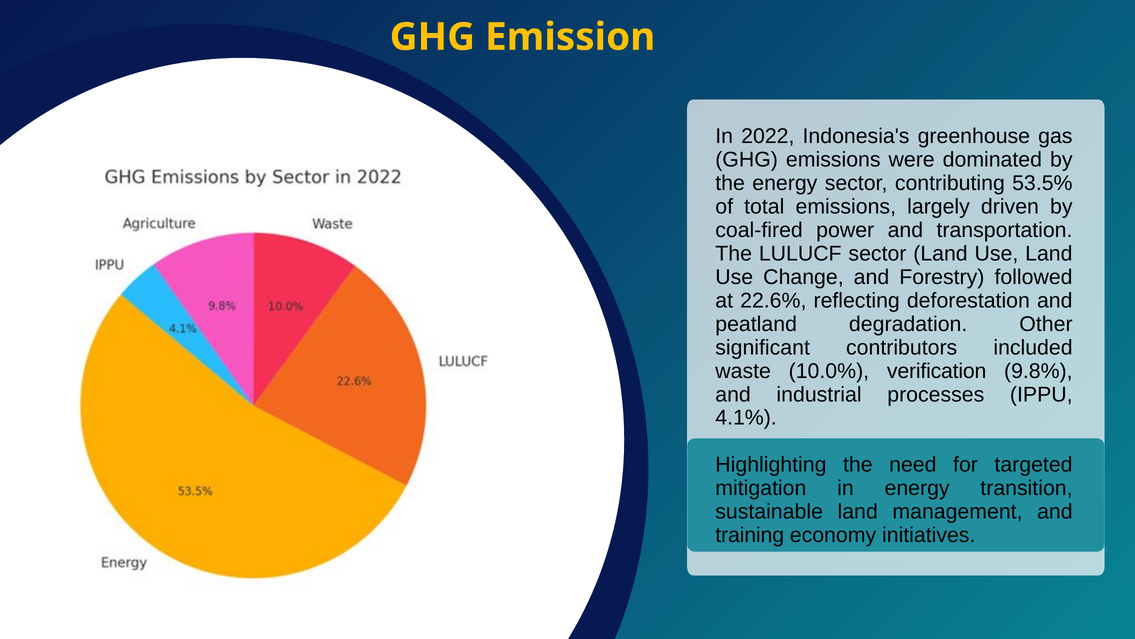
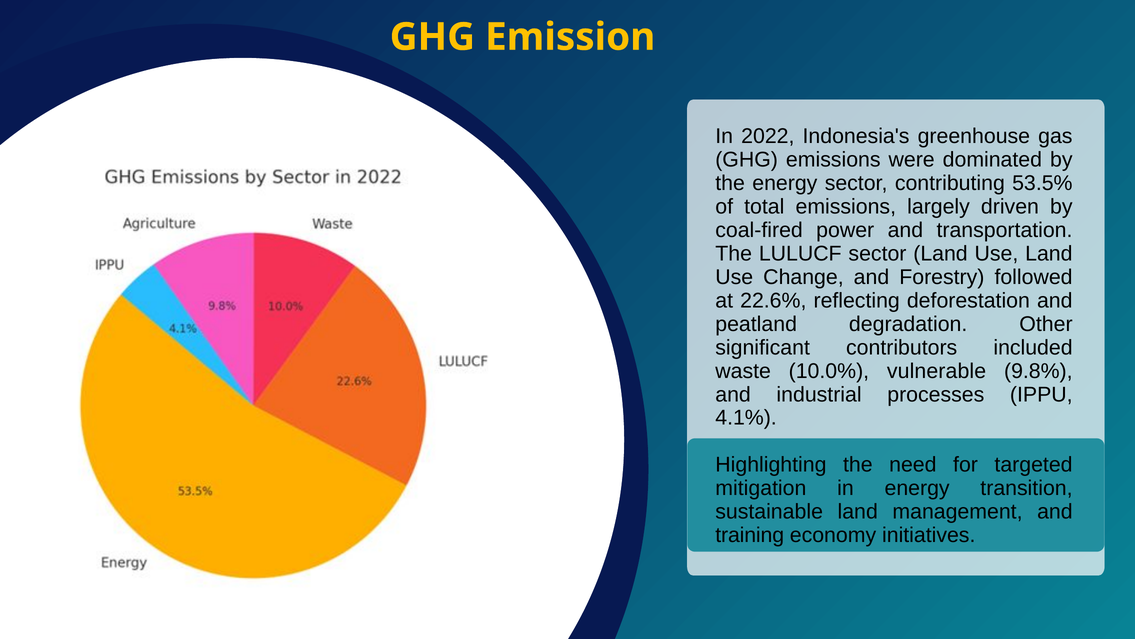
verification: verification -> vulnerable (937, 371)
